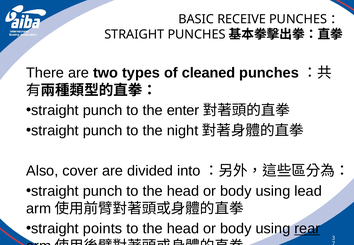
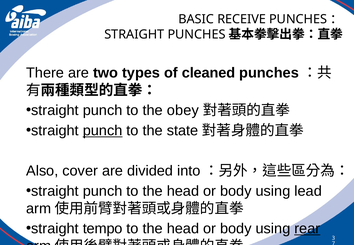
enter: enter -> obey (183, 110)
punch underline: none -> present (103, 131)
night: night -> state (183, 131)
points: points -> tempo (103, 229)
